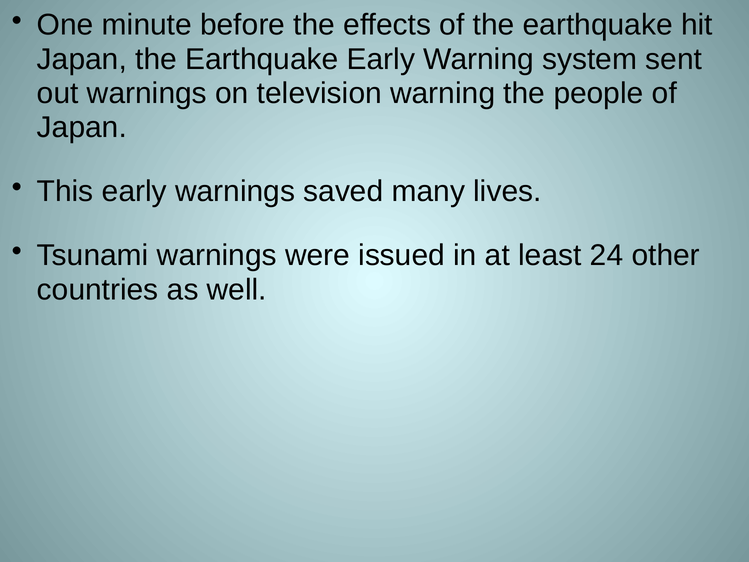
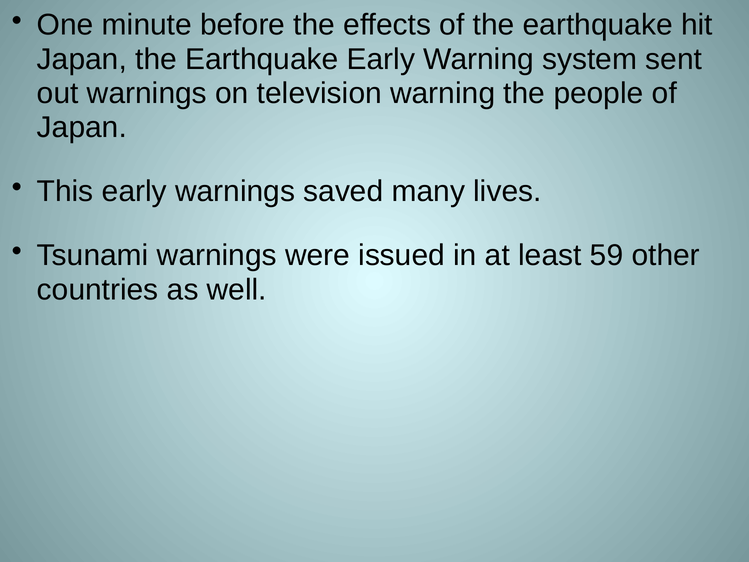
24: 24 -> 59 (607, 255)
